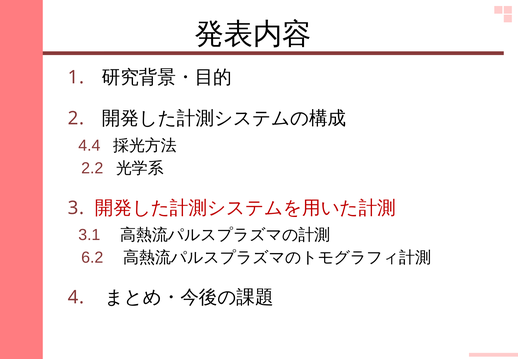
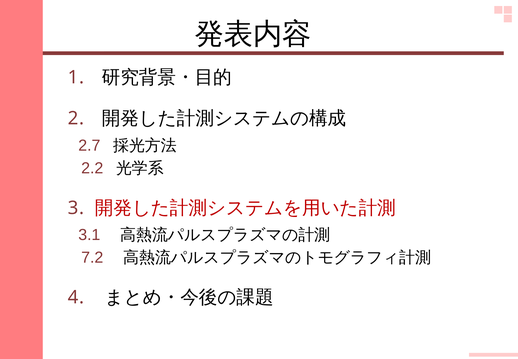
4.4: 4.4 -> 2.7 (89, 145)
6.2: 6.2 -> 7.2 (92, 257)
